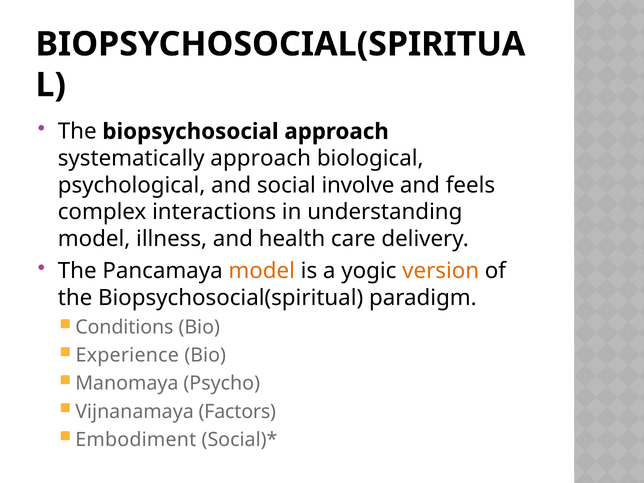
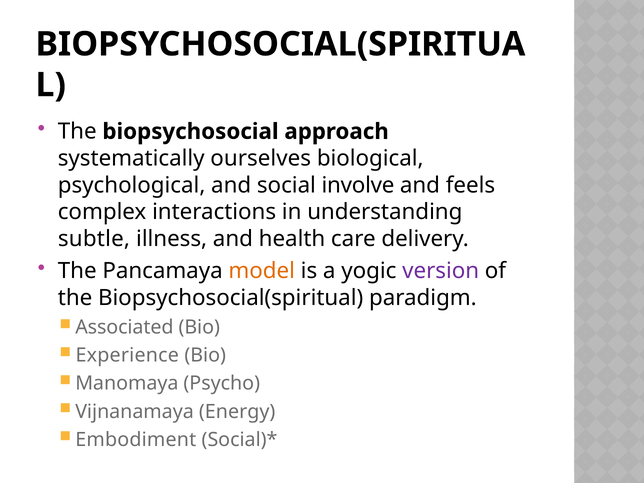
systematically approach: approach -> ourselves (261, 158)
model: model -> subtle (94, 239)
version colour: orange -> purple (441, 271)
Conditions: Conditions -> Associated (124, 327)
Factors: Factors -> Energy (237, 412)
